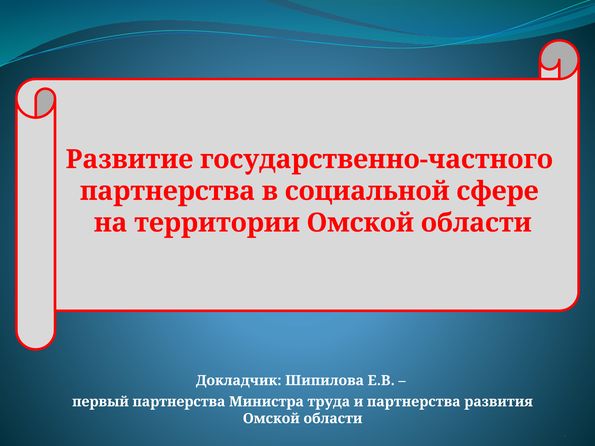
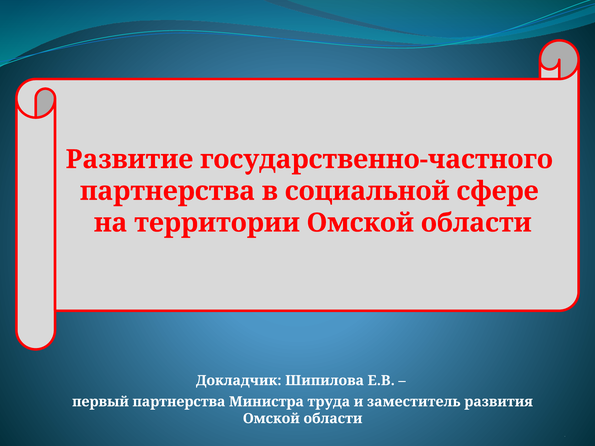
и партнерства: партнерства -> заместитель (414, 402)
